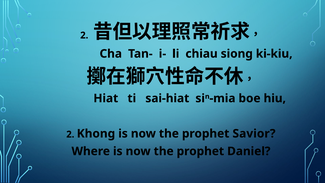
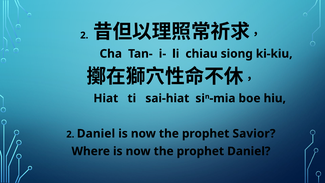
2 Khong: Khong -> Daniel (96, 133)
